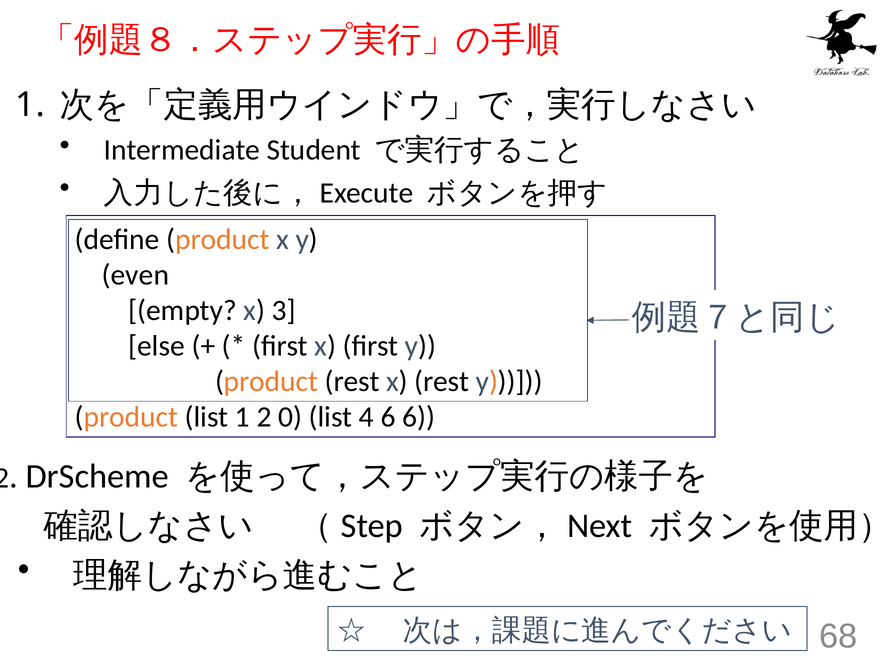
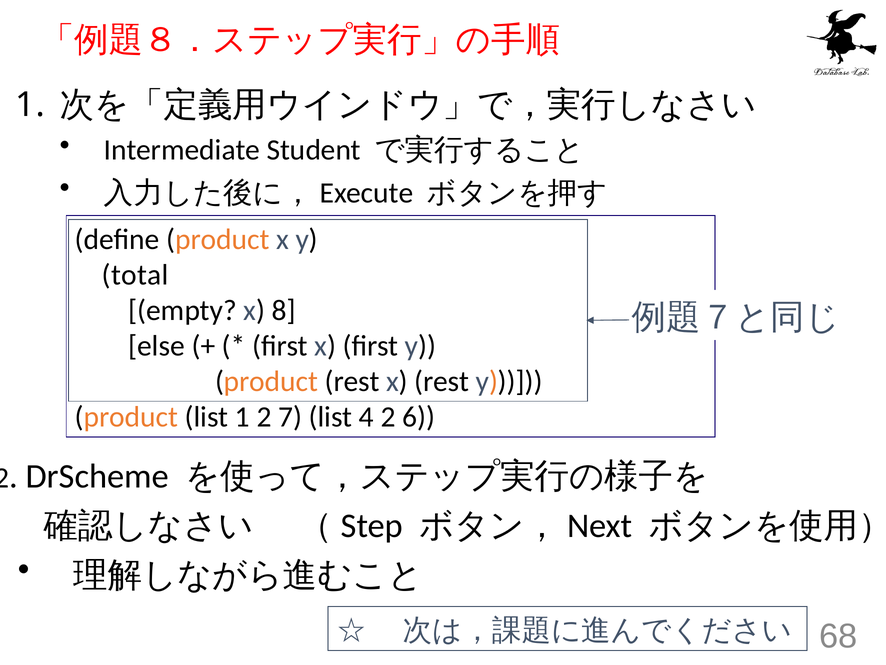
even: even -> total (135, 275)
3: 3 -> 8 (284, 310)
0: 0 -> 7 (290, 417)
4 6: 6 -> 2 (388, 417)
